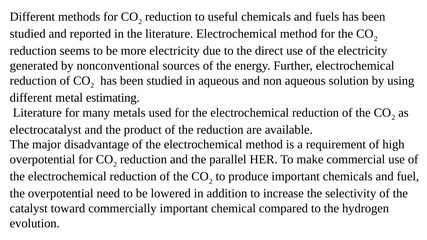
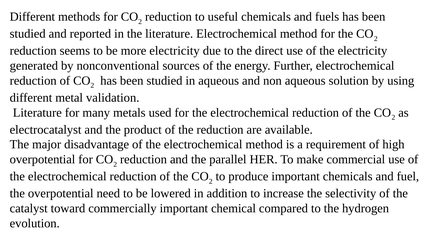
estimating: estimating -> validation (113, 98)
